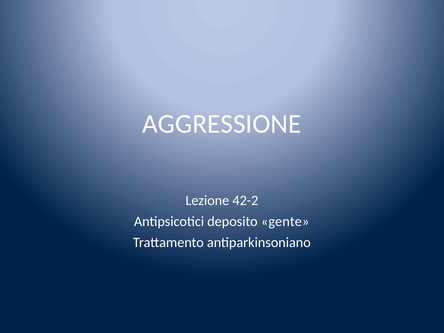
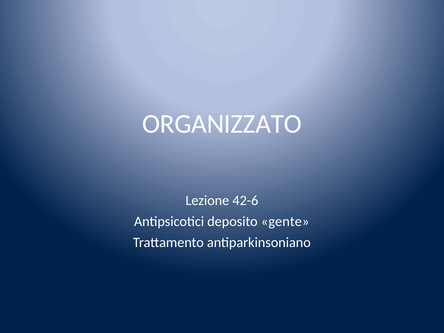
AGGRESSIONE: AGGRESSIONE -> ORGANIZZATO (222, 124)
42-2: 42-2 -> 42-6 (245, 200)
